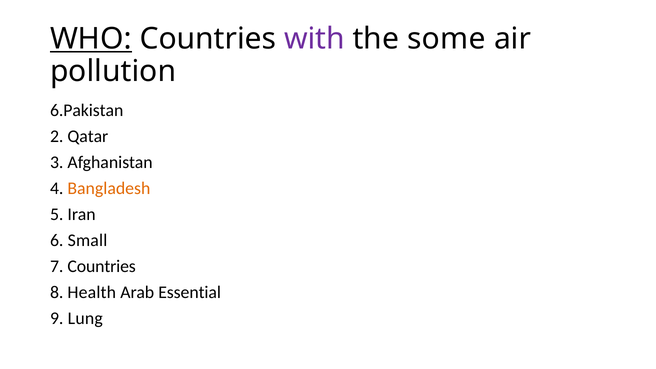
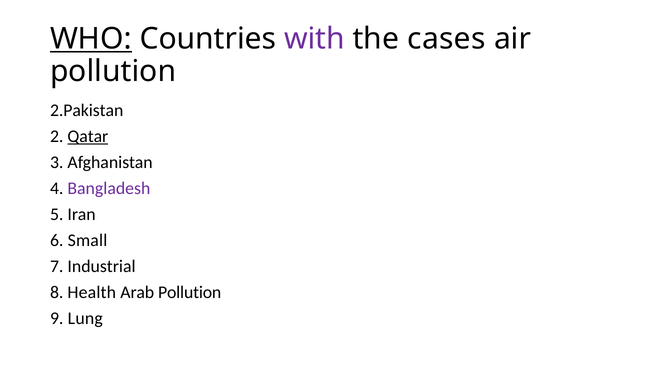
some: some -> cases (446, 39)
6.Pakistan: 6.Pakistan -> 2.Pakistan (87, 110)
Qatar underline: none -> present (88, 136)
Bangladesh colour: orange -> purple (109, 188)
7 Countries: Countries -> Industrial (102, 266)
Arab Essential: Essential -> Pollution (190, 292)
